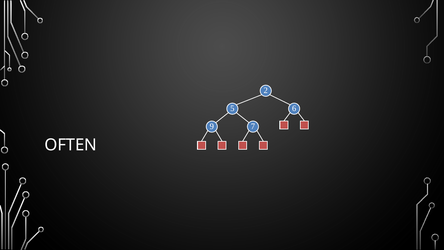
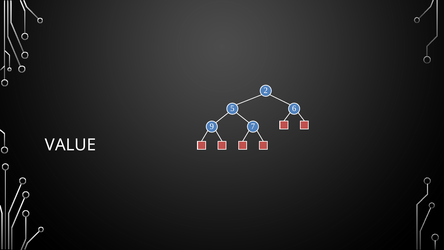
OFTEN: OFTEN -> VALUE (71, 145)
